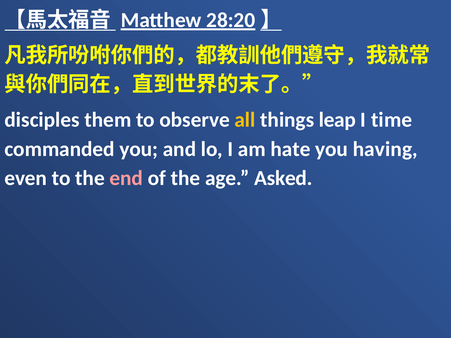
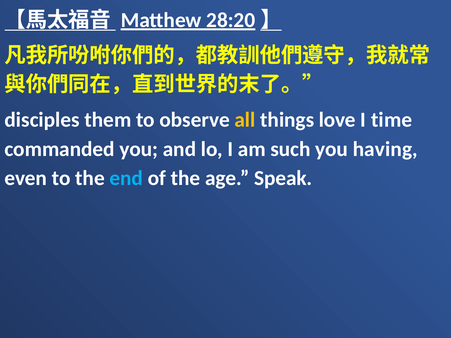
leap: leap -> love (337, 120)
hate: hate -> such (291, 149)
end colour: pink -> light blue (126, 178)
Asked: Asked -> Speak (283, 178)
